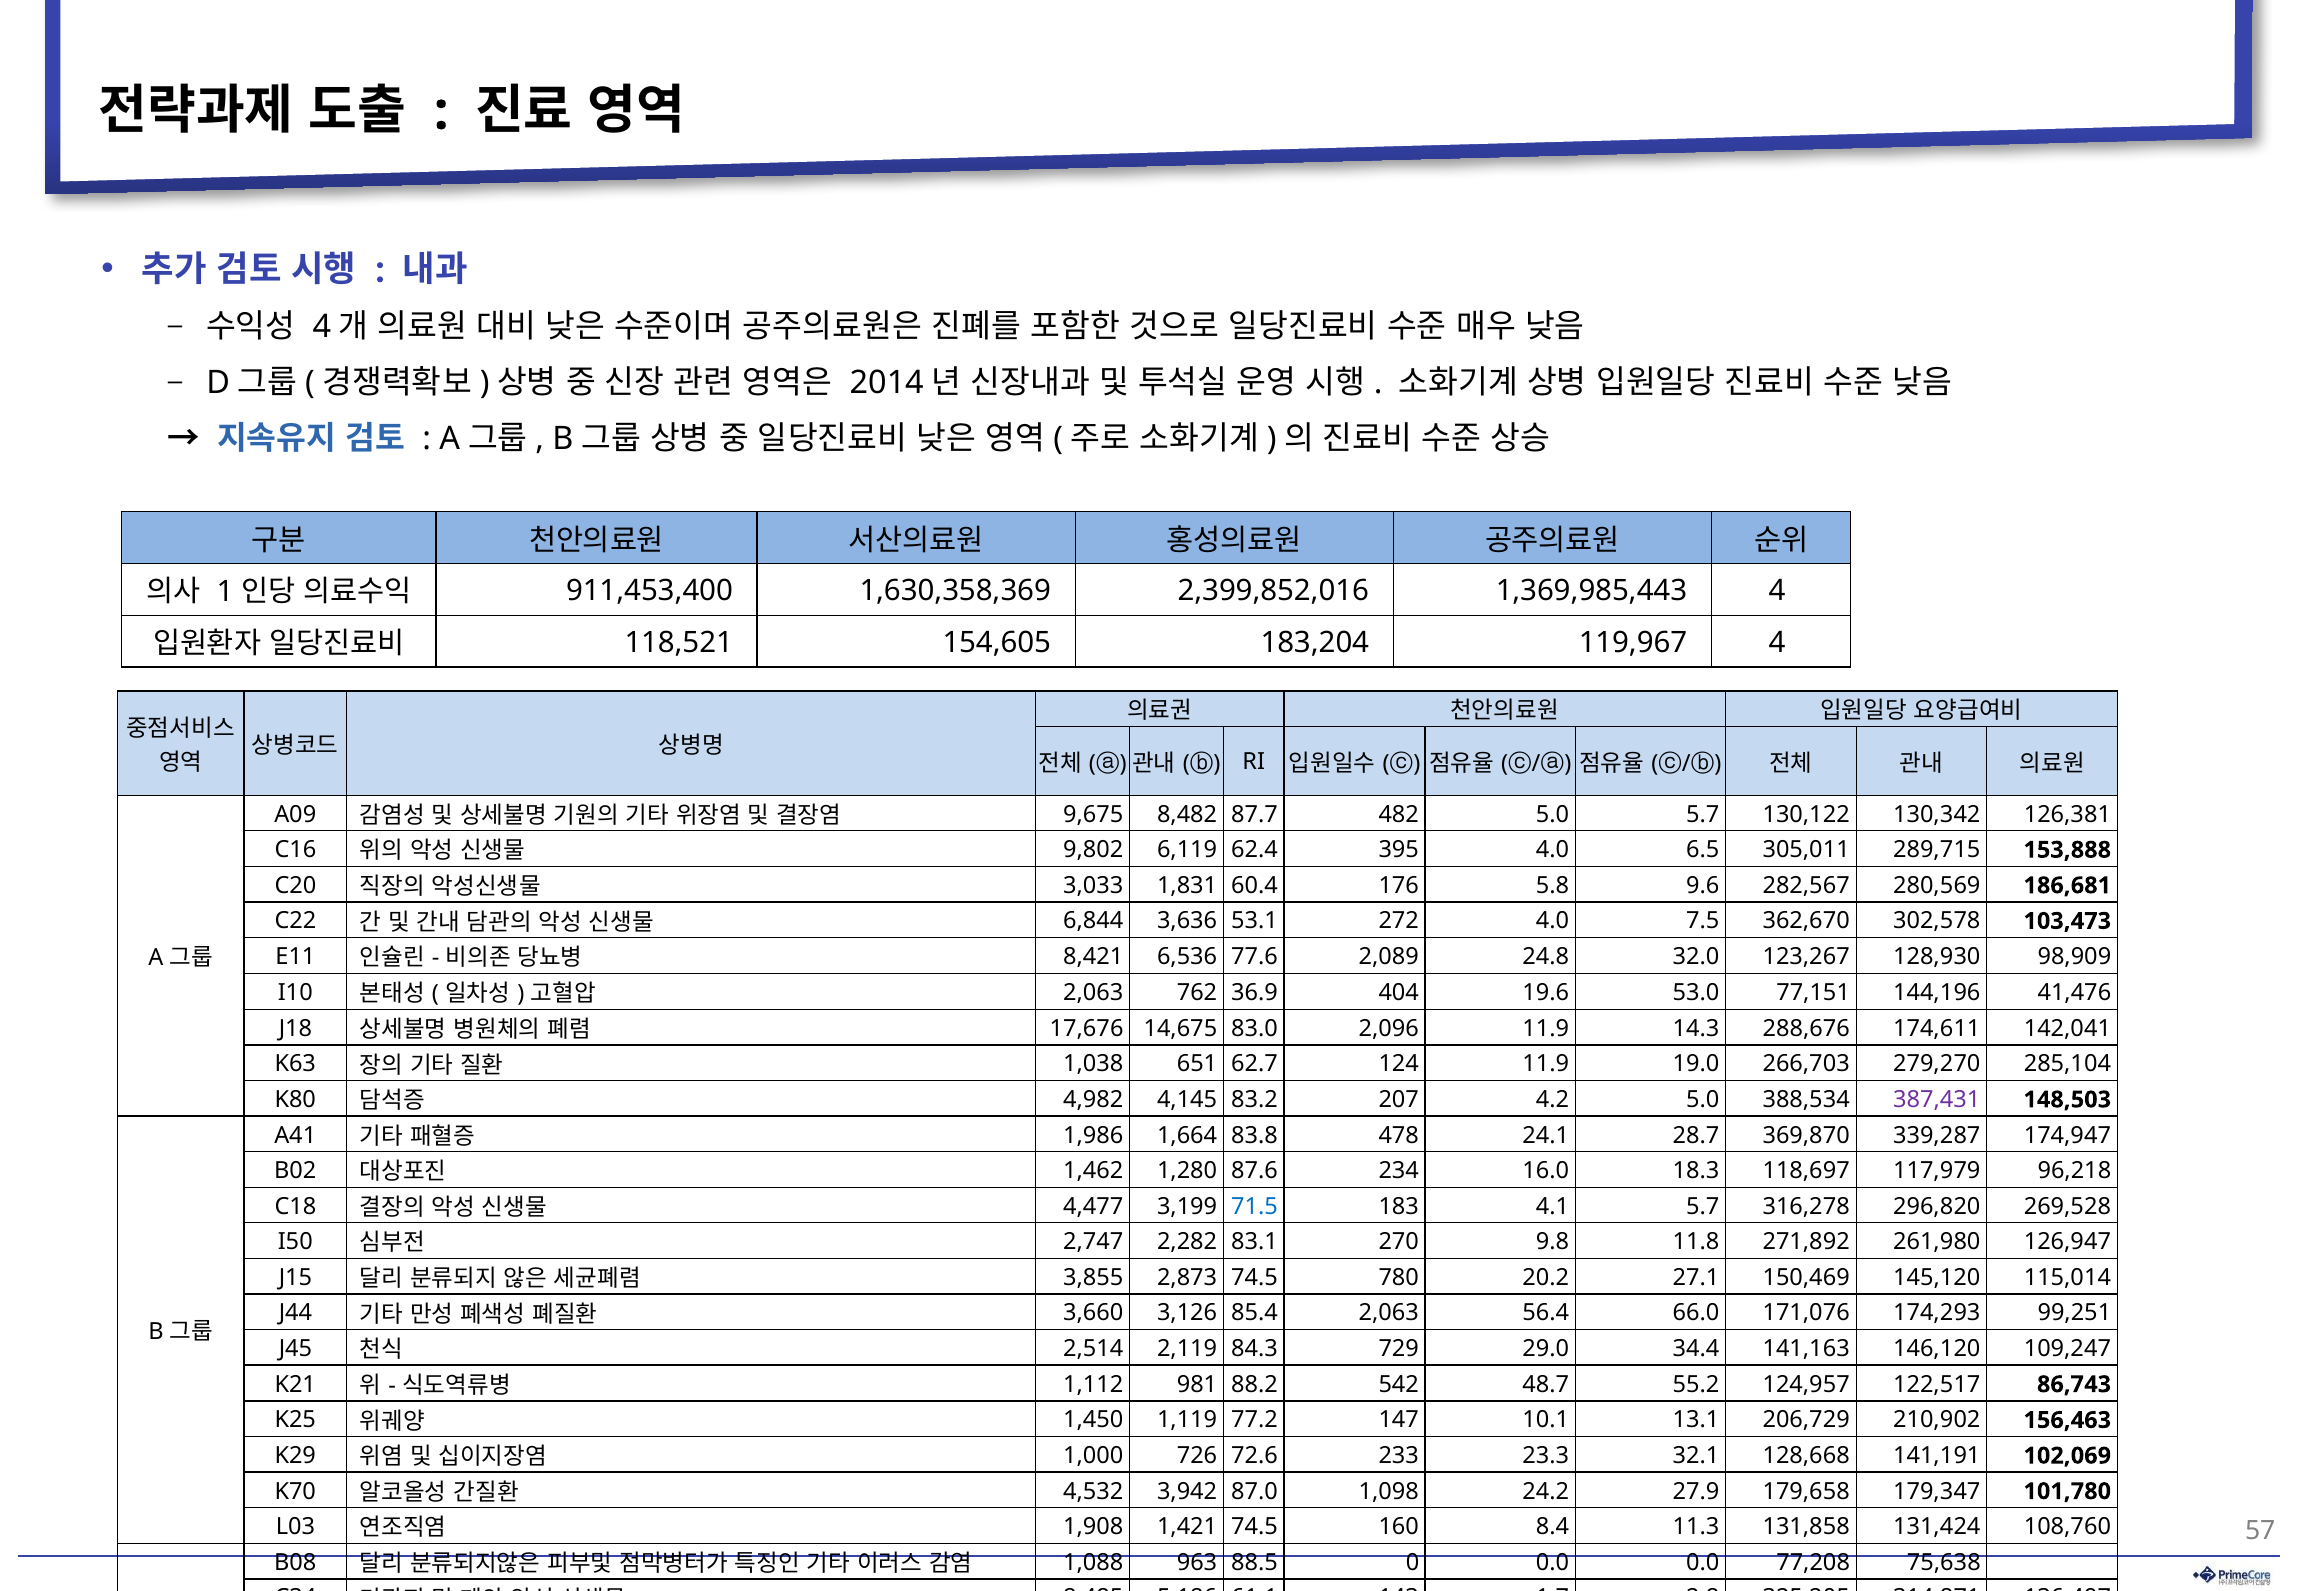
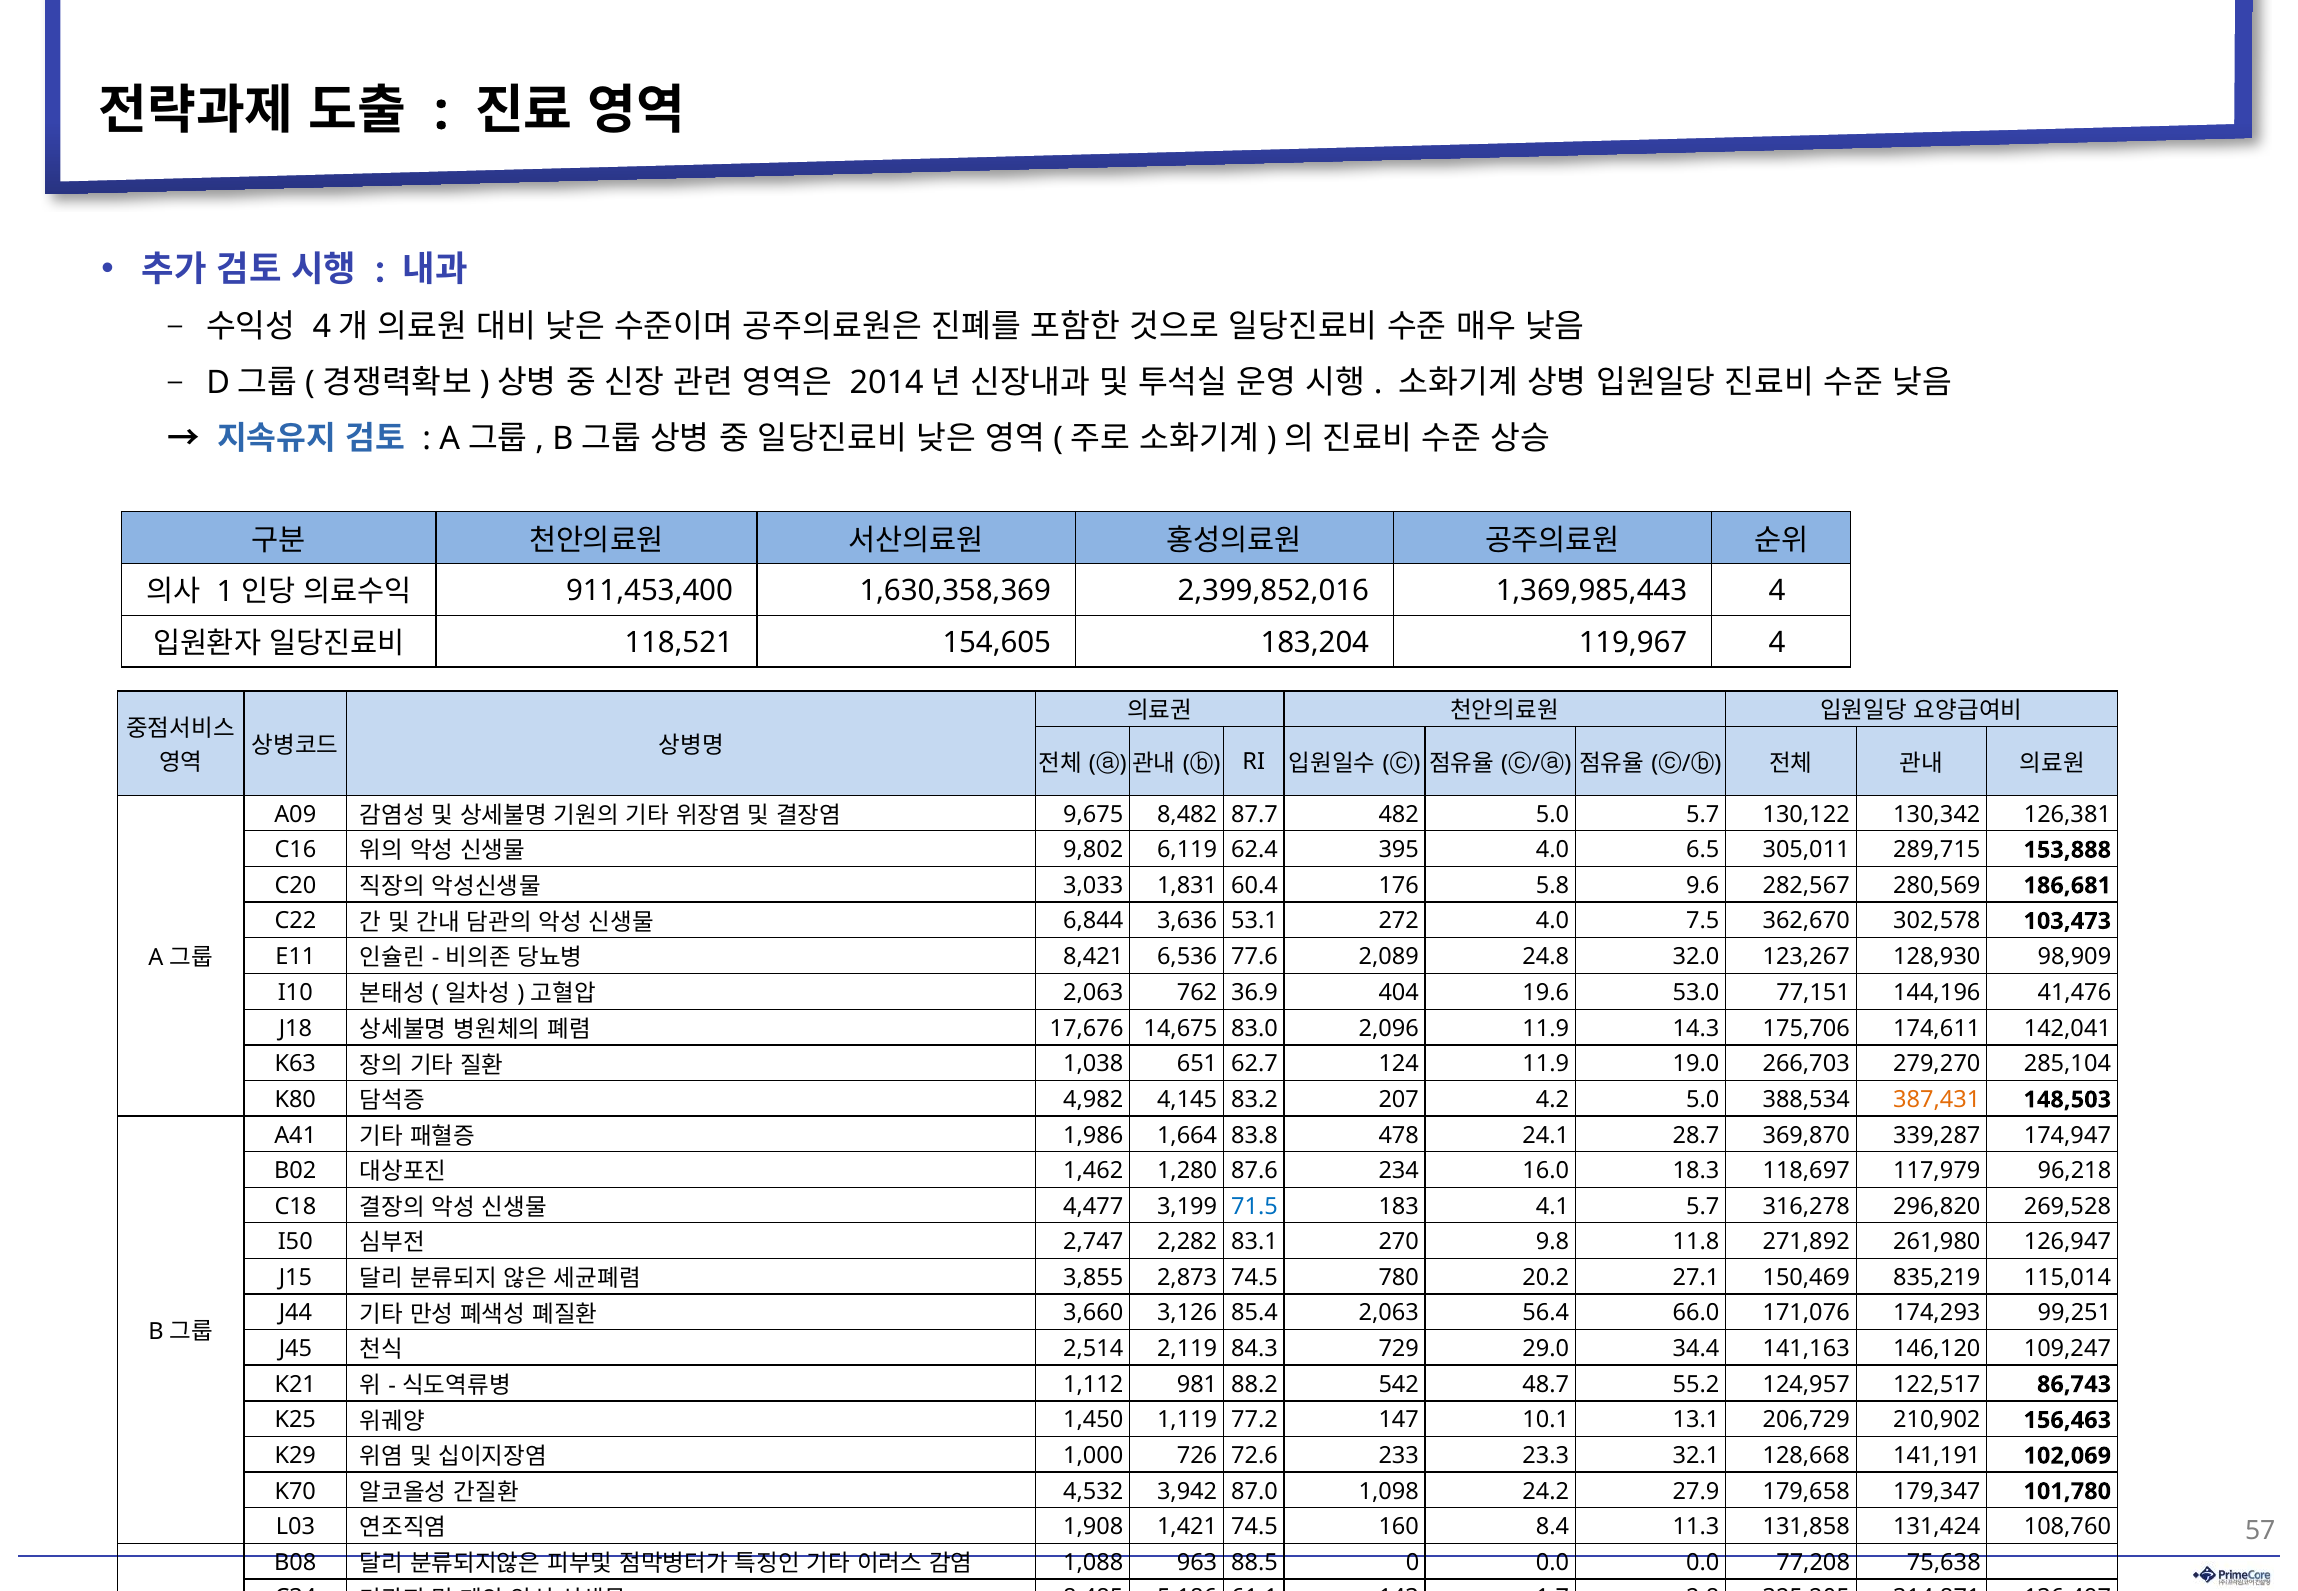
288,676: 288,676 -> 175,706 (1806, 1028)
387,431 colour: purple -> orange (1937, 1100)
145,120: 145,120 -> 835,219 (1937, 1277)
